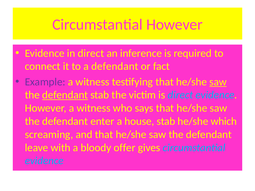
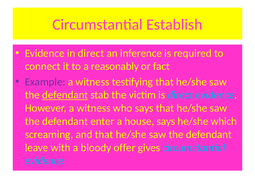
Circumstantial However: However -> Establish (174, 25)
a defendant: defendant -> reasonably (115, 66)
saw underline: present -> none (218, 82)
house stab: stab -> says (166, 121)
